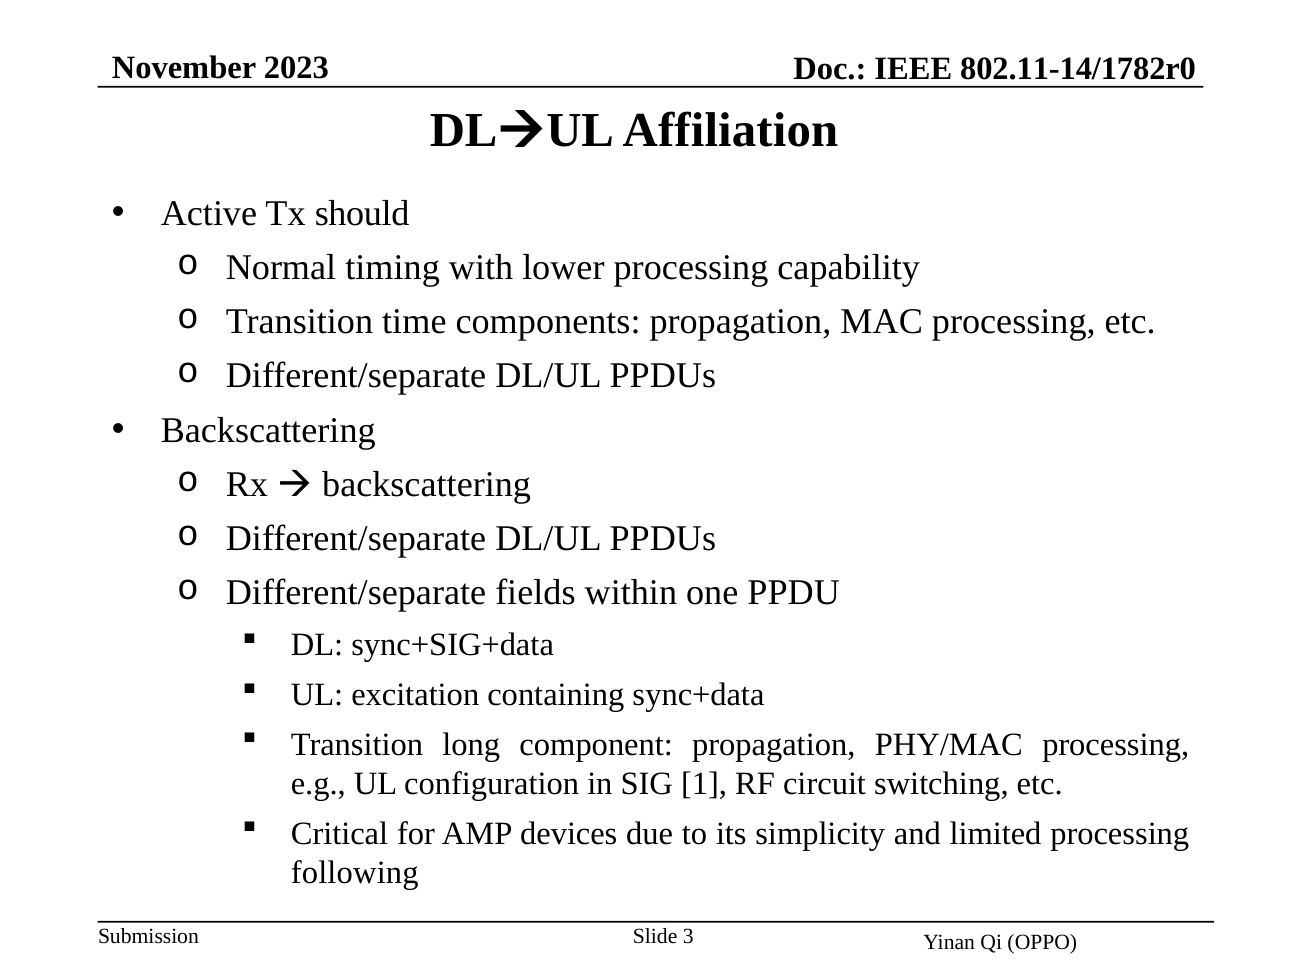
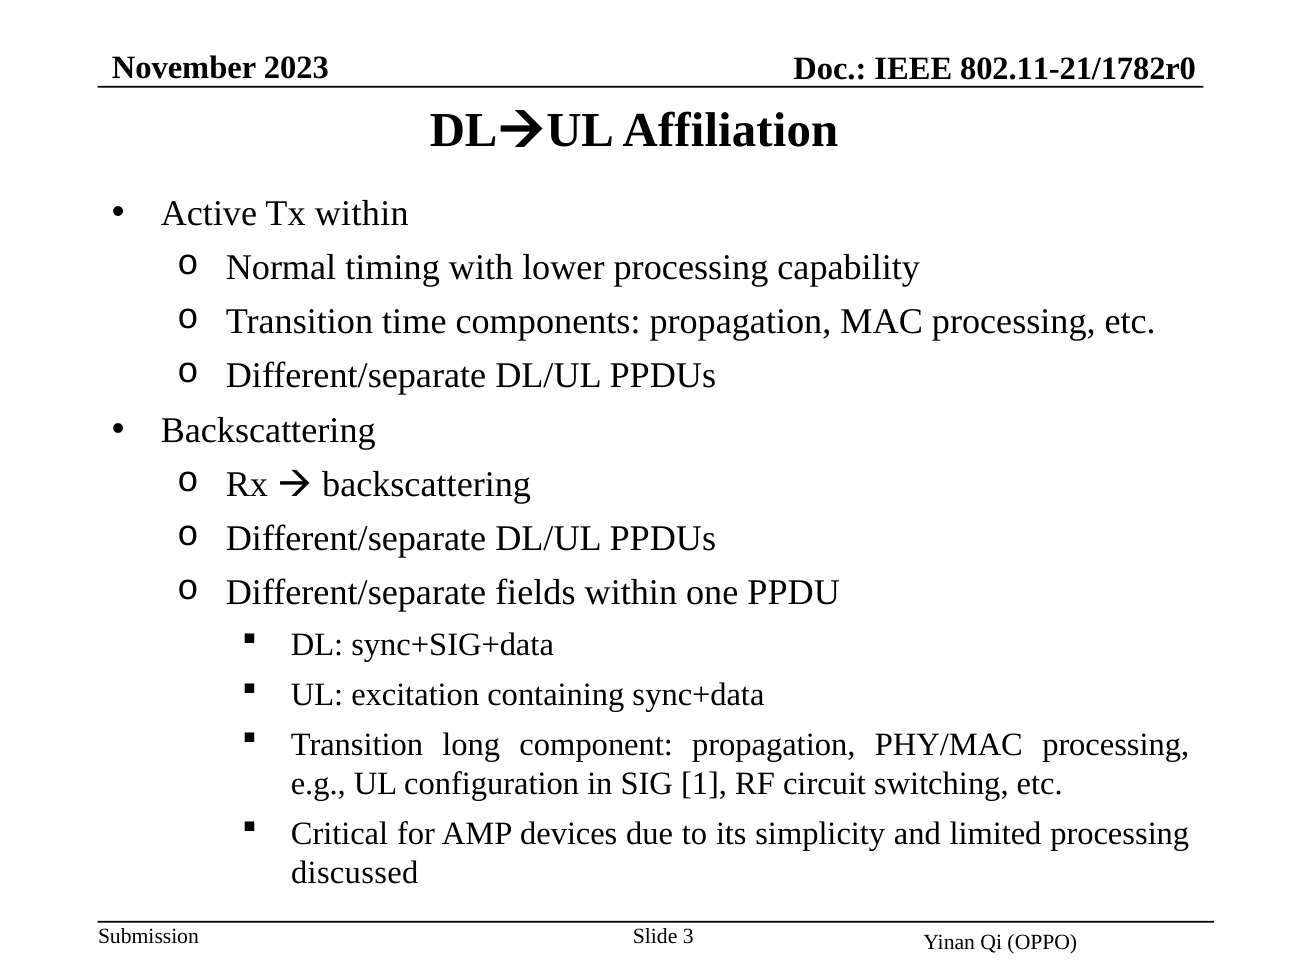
802.11-14/1782r0: 802.11-14/1782r0 -> 802.11-21/1782r0 (1078, 69)
Tx should: should -> within (362, 213)
following: following -> discussed (355, 872)
